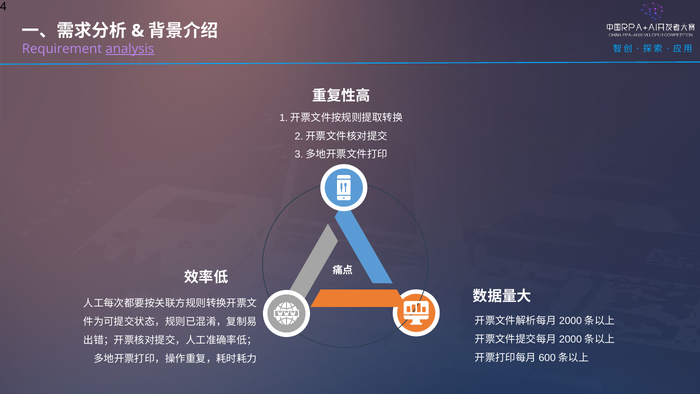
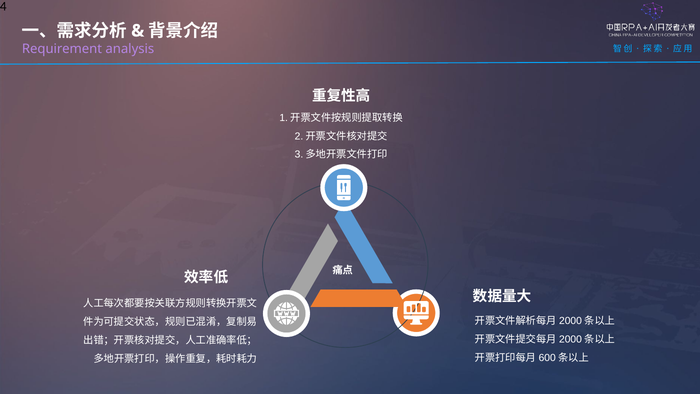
analysis underline: present -> none (130, 49)
